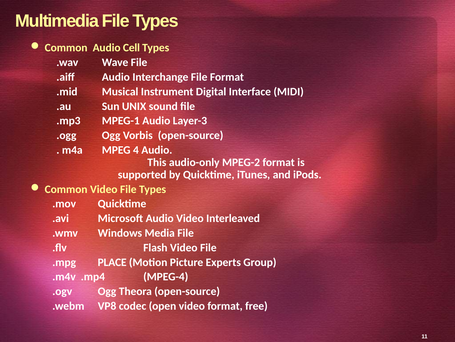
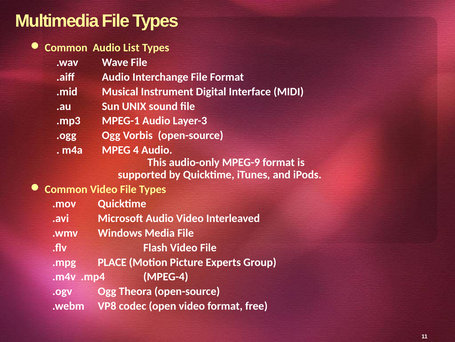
Cell: Cell -> List (131, 48)
MPEG-2: MPEG-2 -> MPEG-9 (241, 162)
